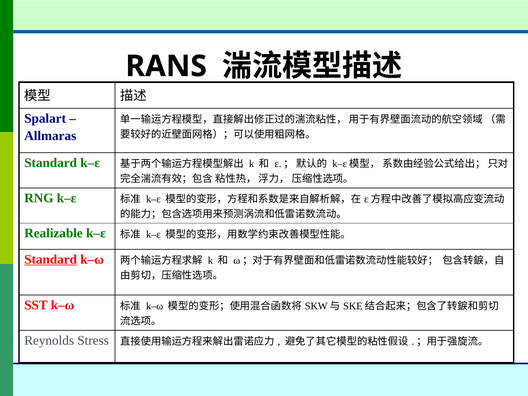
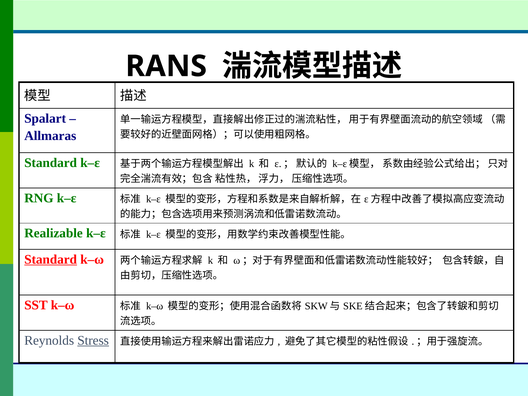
Stress underline: none -> present (93, 340)
